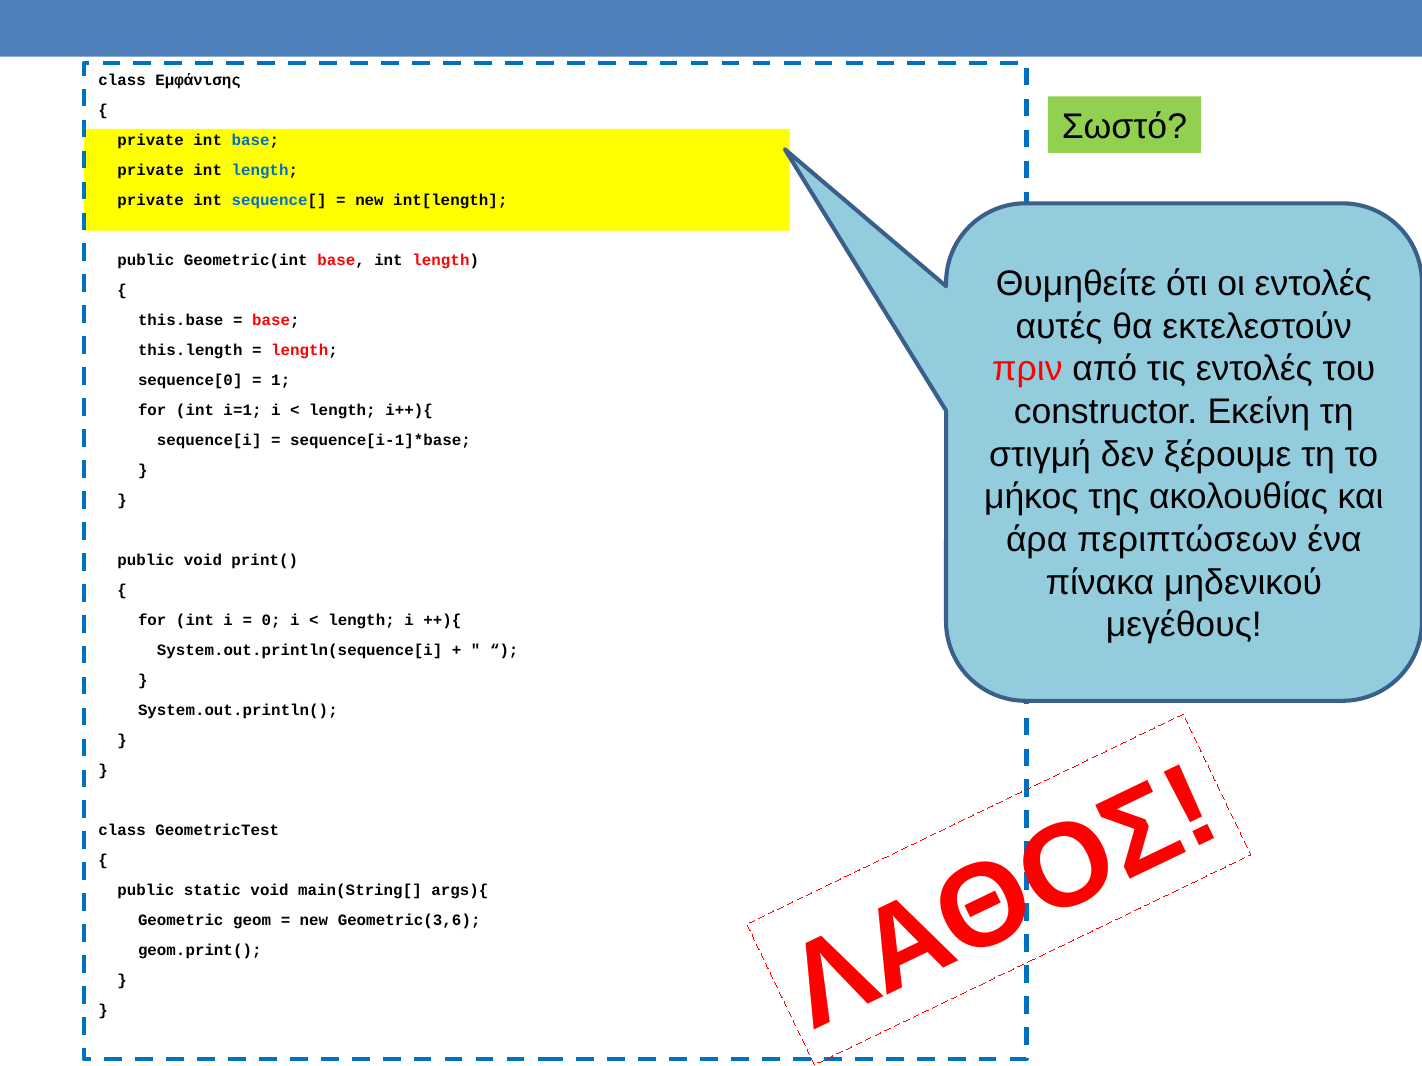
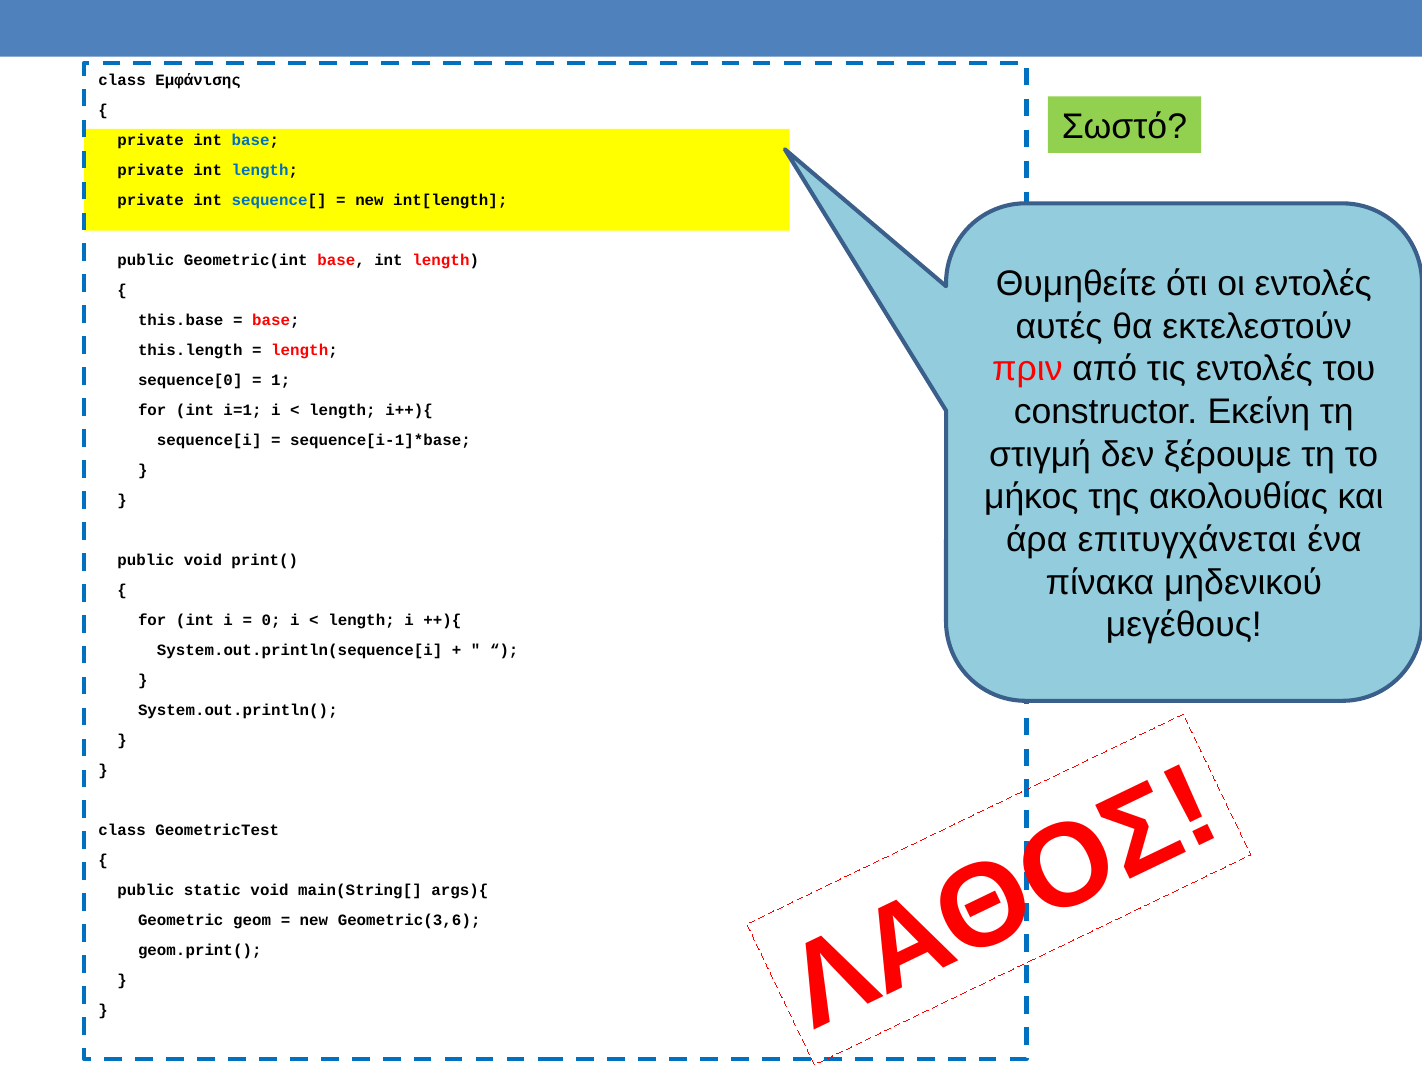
περιπτώσεων: περιπτώσεων -> επιτυγχάνεται (1187, 540)
